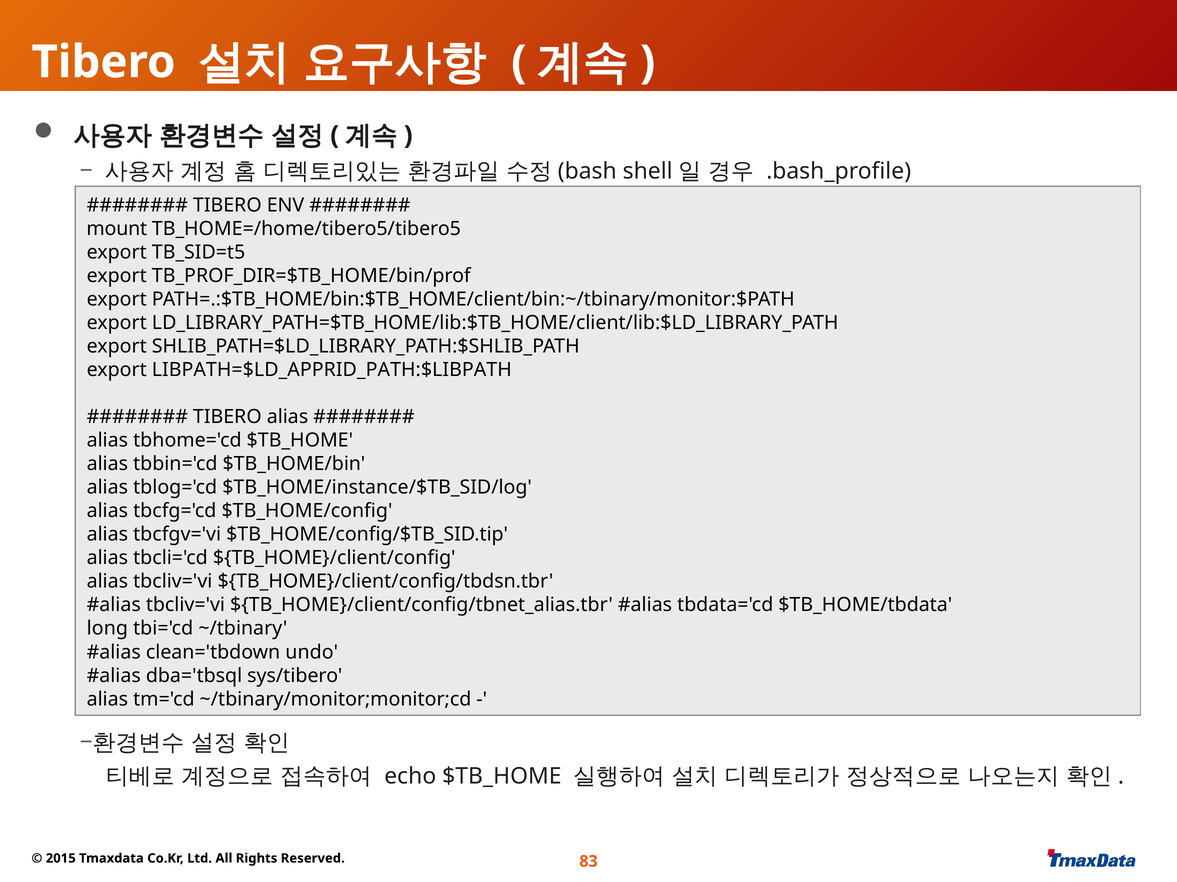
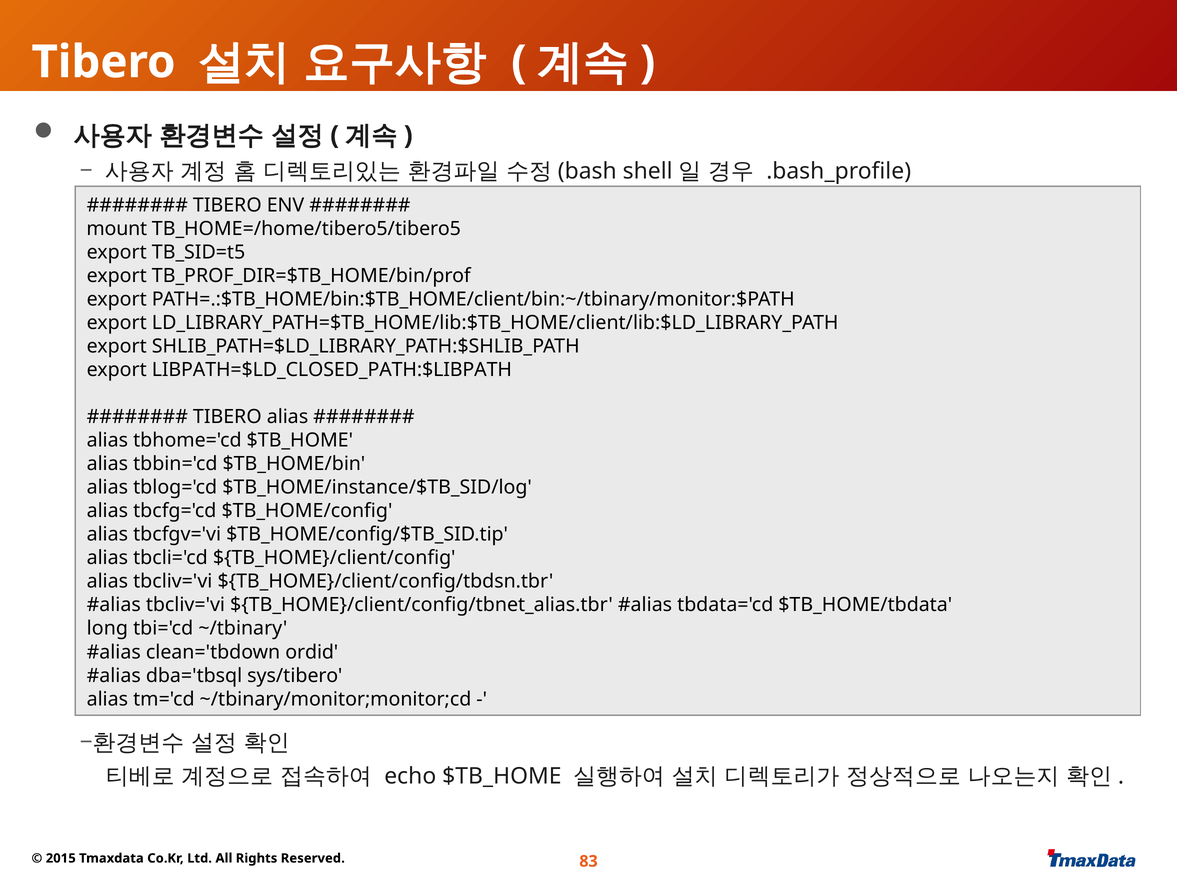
LIBPATH=$LD_APPRID_PATH:$LIBPATH: LIBPATH=$LD_APPRID_PATH:$LIBPATH -> LIBPATH=$LD_CLOSED_PATH:$LIBPATH (332, 370)
undo: undo -> ordid (312, 653)
